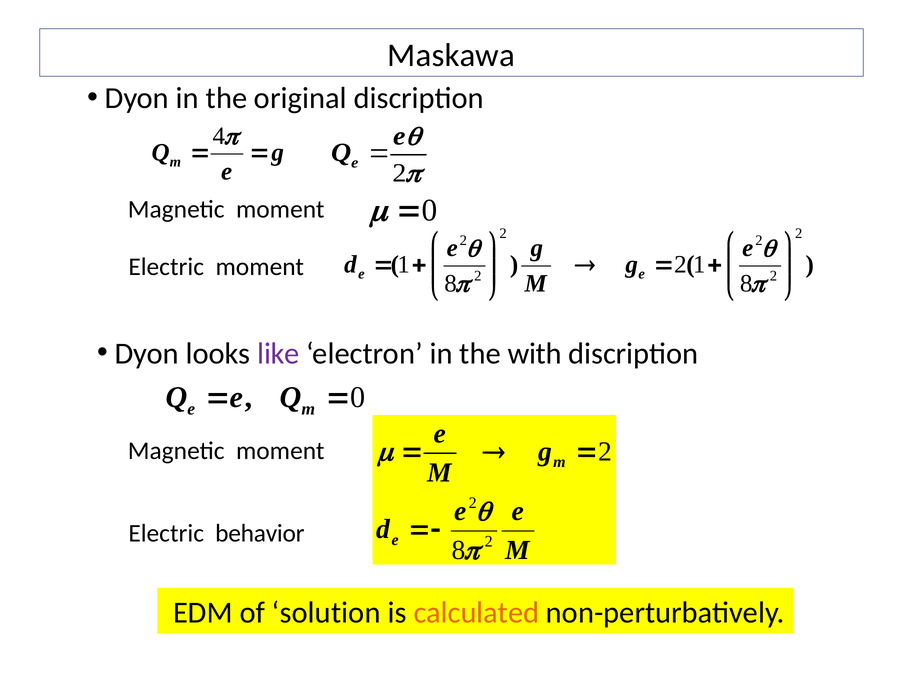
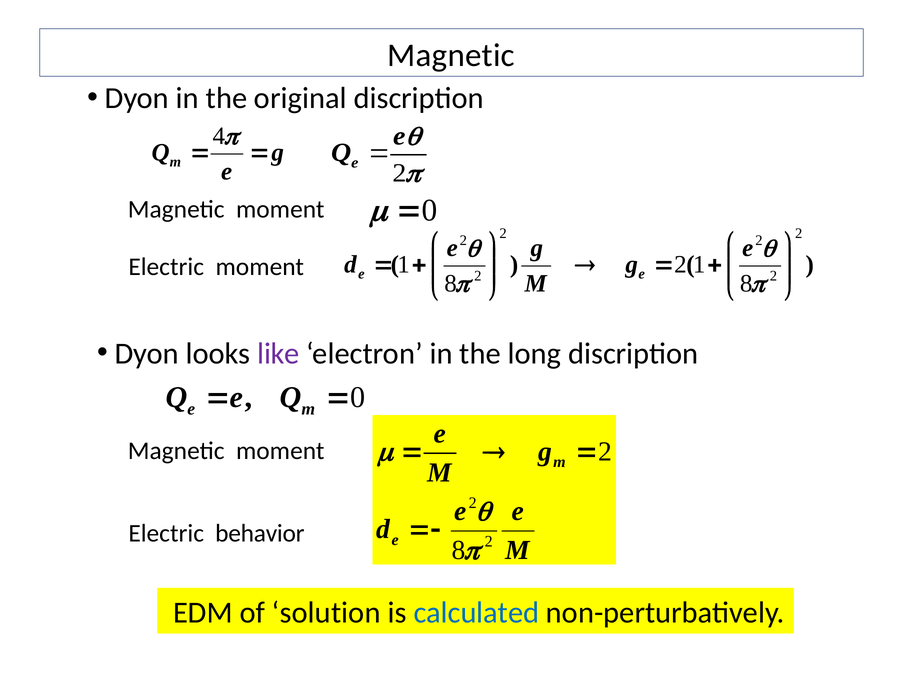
Maskawa: Maskawa -> Magnetic (451, 55)
with: with -> long (534, 354)
calculated colour: orange -> blue (476, 613)
